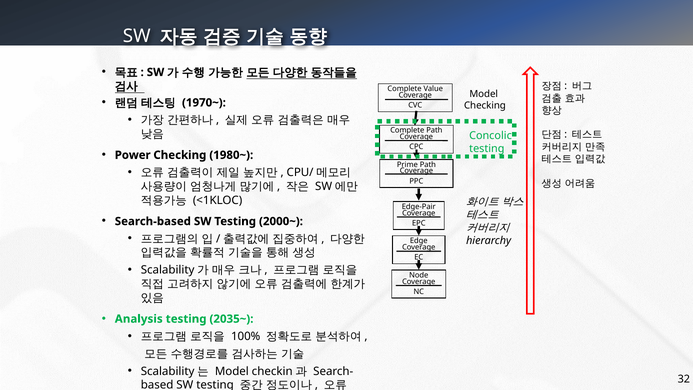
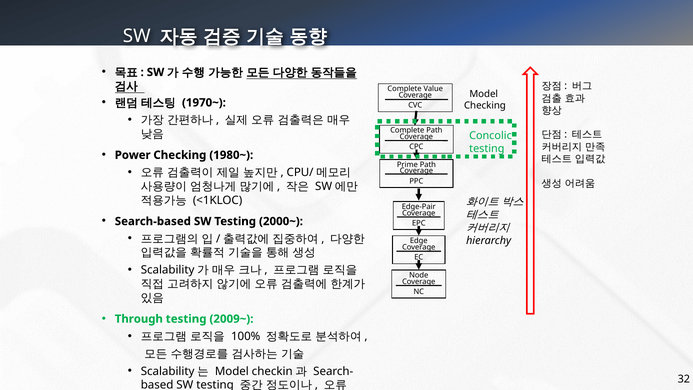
Analysis: Analysis -> Through (139, 319)
2035~: 2035~ -> 2009~ (231, 319)
